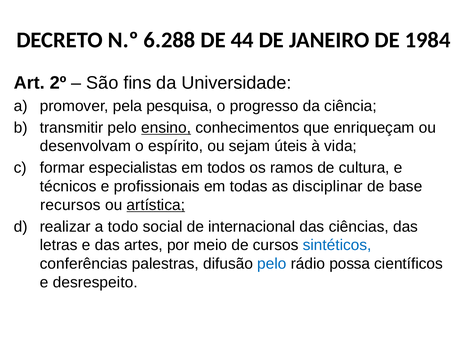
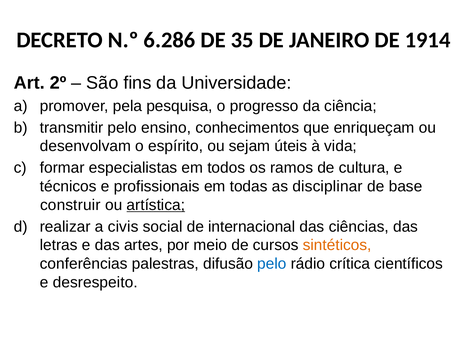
6.288: 6.288 -> 6.286 (170, 40)
44: 44 -> 35 (242, 40)
1984: 1984 -> 1914 (428, 40)
ensino underline: present -> none (166, 128)
recursos: recursos -> construir (70, 205)
todo: todo -> civis (123, 227)
sintéticos colour: blue -> orange (337, 245)
possa: possa -> crítica (350, 264)
